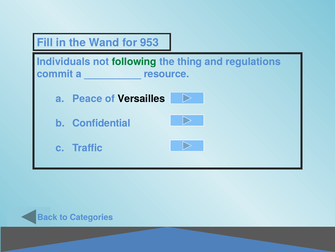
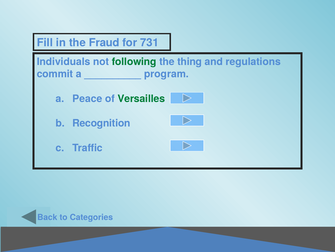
Wand: Wand -> Fraud (104, 43)
953: 953 -> 731 (150, 43)
resource: resource -> program (166, 74)
Versailles colour: black -> green (141, 98)
Confidential: Confidential -> Recognition (101, 123)
